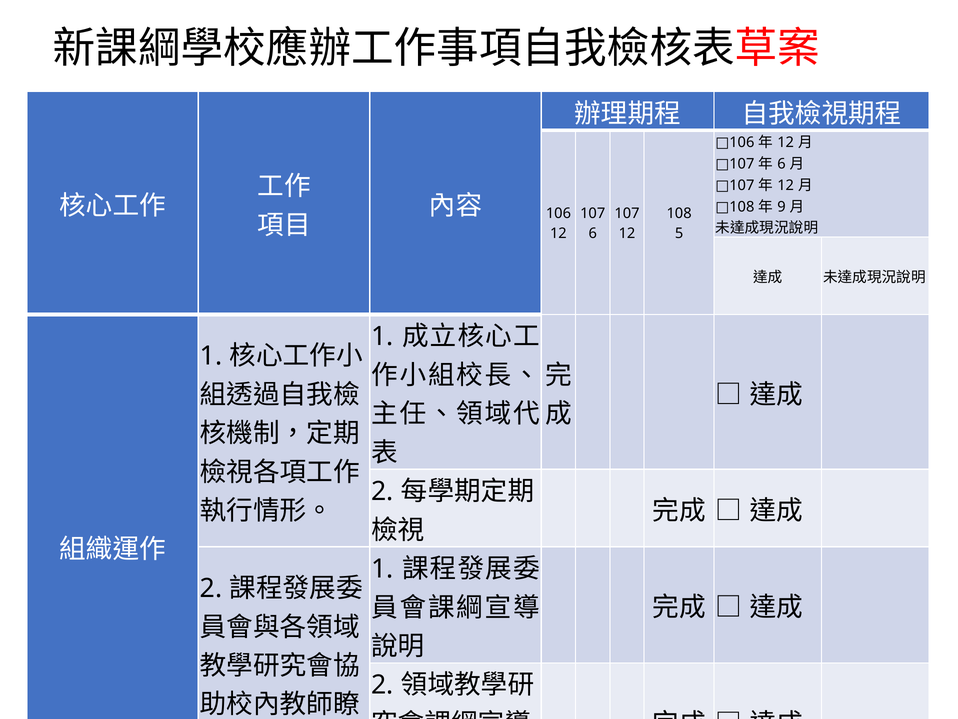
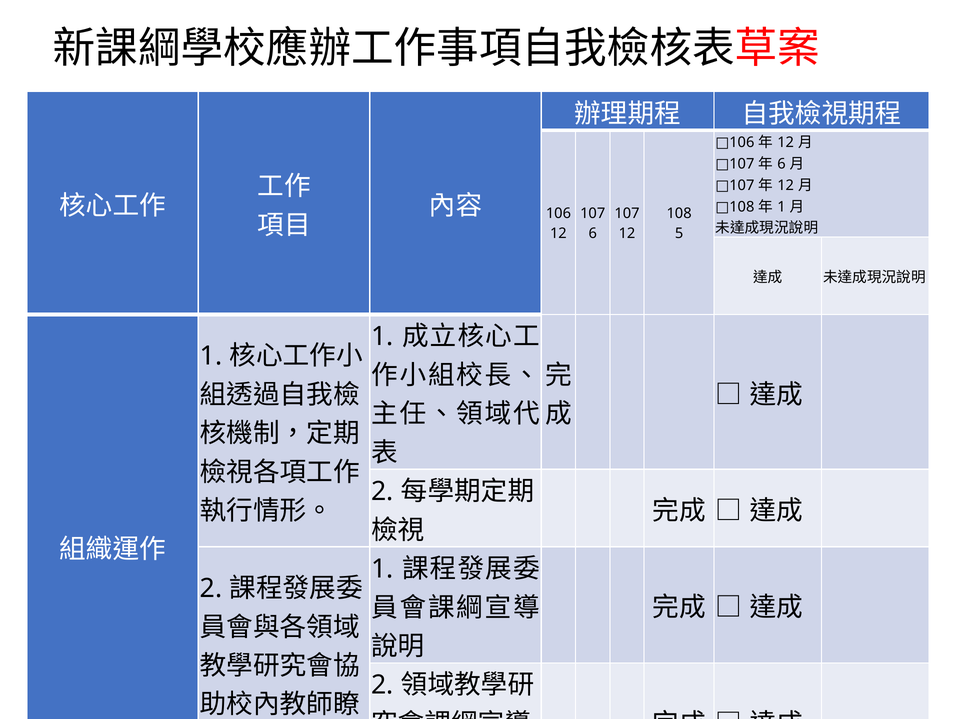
9: 9 -> 1 (781, 207)
